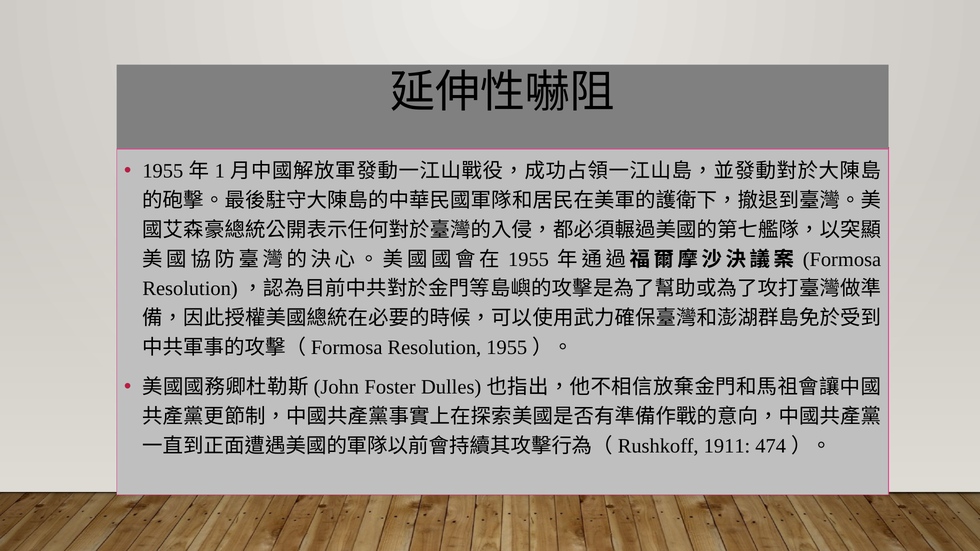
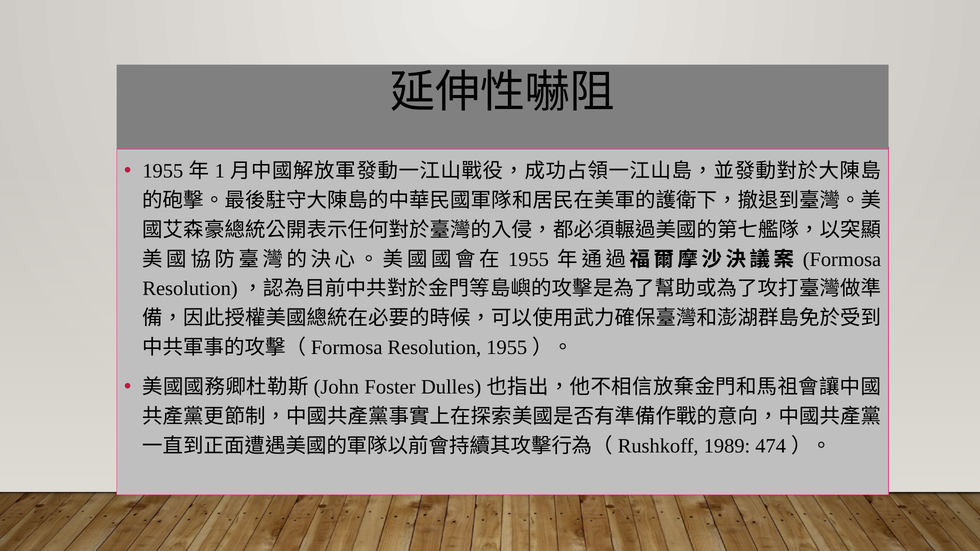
1911: 1911 -> 1989 (727, 446)
